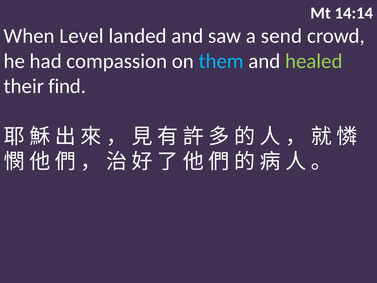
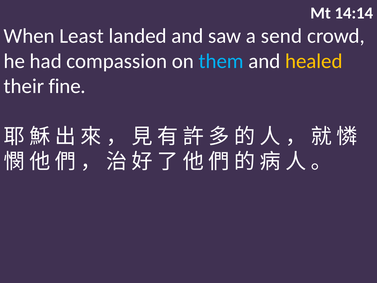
Level: Level -> Least (82, 36)
healed colour: light green -> yellow (314, 61)
find: find -> fine (67, 86)
